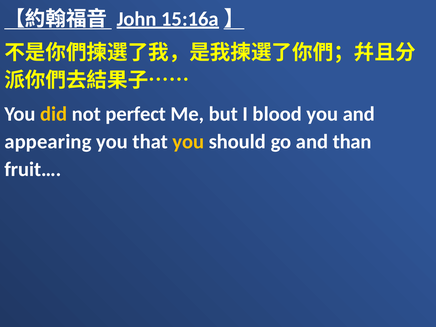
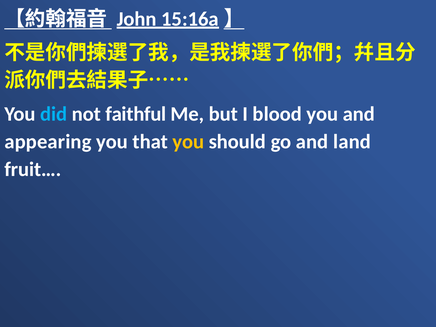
did colour: yellow -> light blue (54, 114)
perfect: perfect -> faithful (136, 114)
than: than -> land (352, 142)
